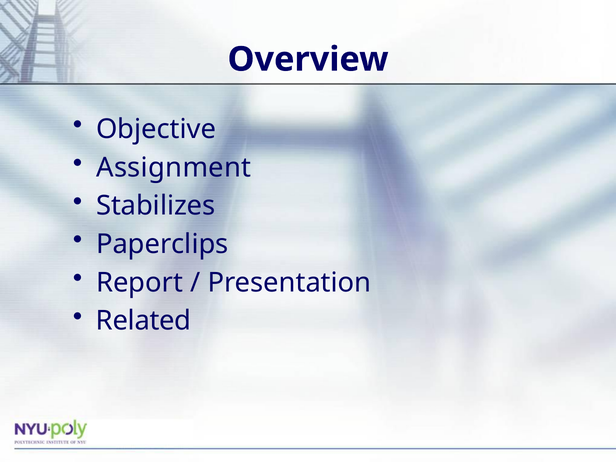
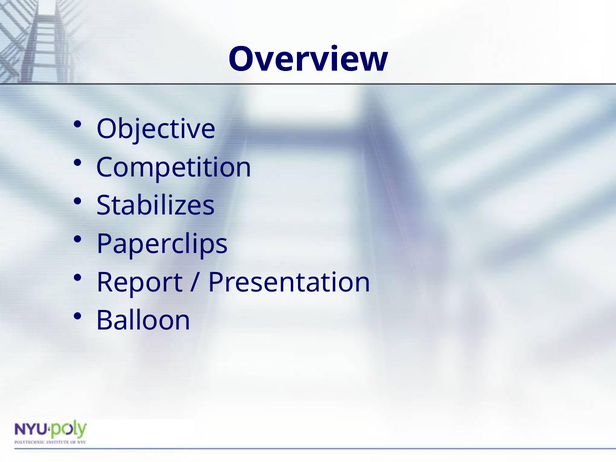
Assignment: Assignment -> Competition (174, 168)
Related: Related -> Balloon (144, 321)
